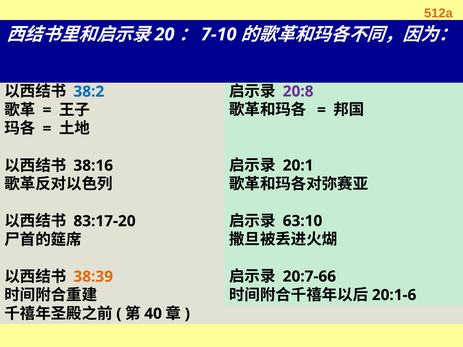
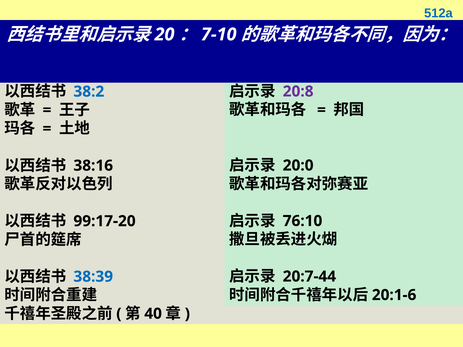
512a colour: orange -> blue (438, 13)
20:1: 20:1 -> 20:0 (298, 166)
63:10: 63:10 -> 76:10 (303, 221)
83:17-20: 83:17-20 -> 99:17-20 (105, 221)
20:7-66: 20:7-66 -> 20:7-44 (309, 277)
38:39 colour: orange -> blue (93, 277)
